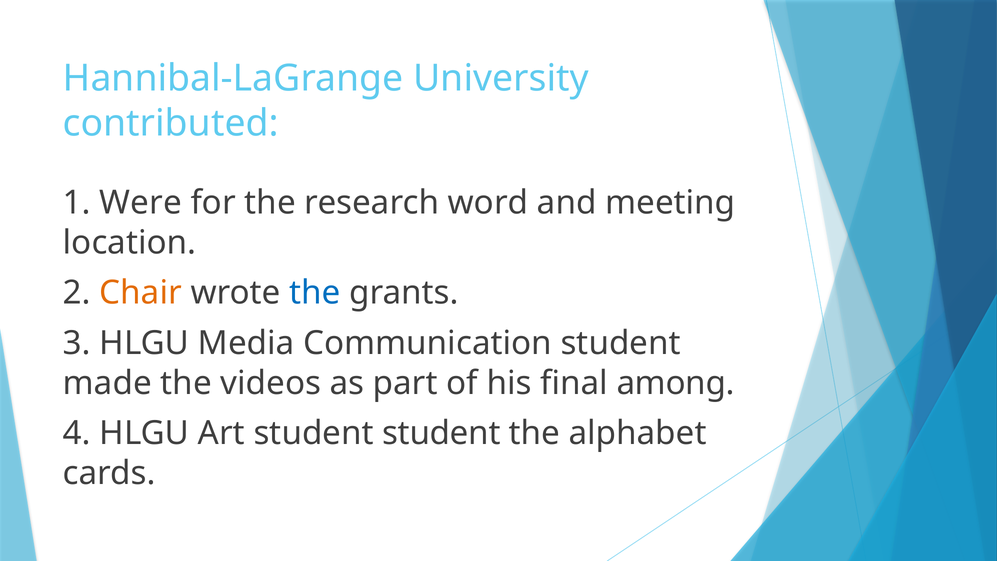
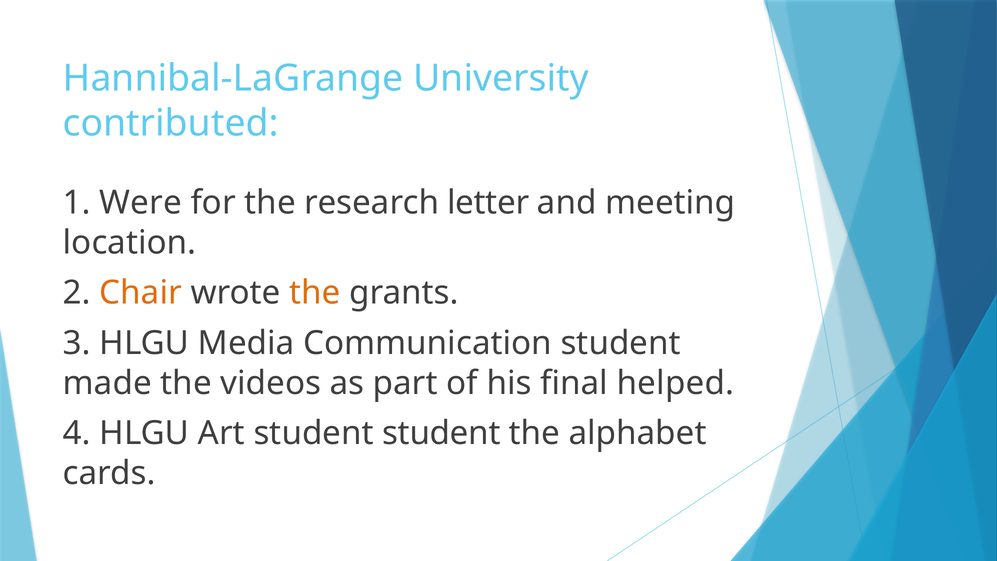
word: word -> letter (488, 203)
the colour: blue -> orange (315, 293)
among: among -> helped (675, 383)
